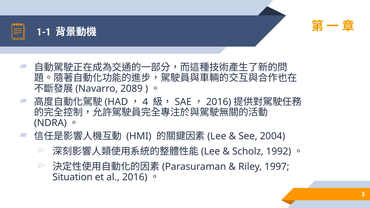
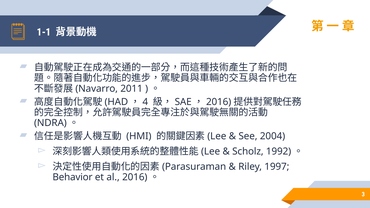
2089: 2089 -> 2011 (132, 89)
Situation: Situation -> Behavior (73, 177)
